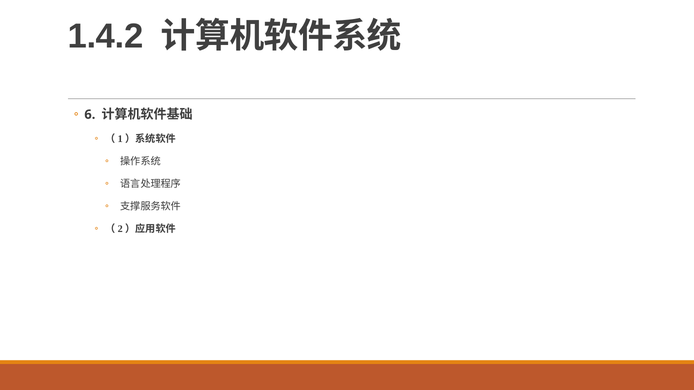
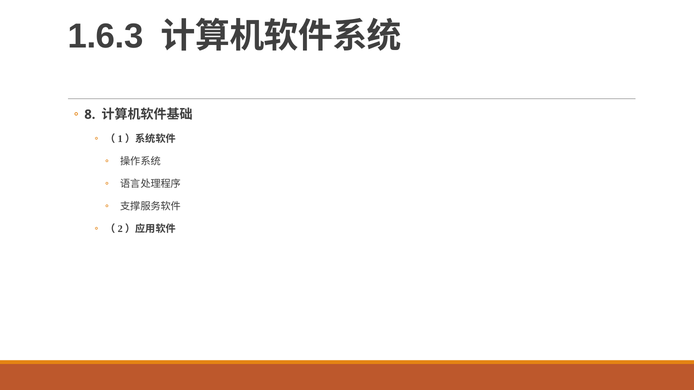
1.4.2: 1.4.2 -> 1.6.3 (106, 36)
6: 6 -> 8 (90, 115)
